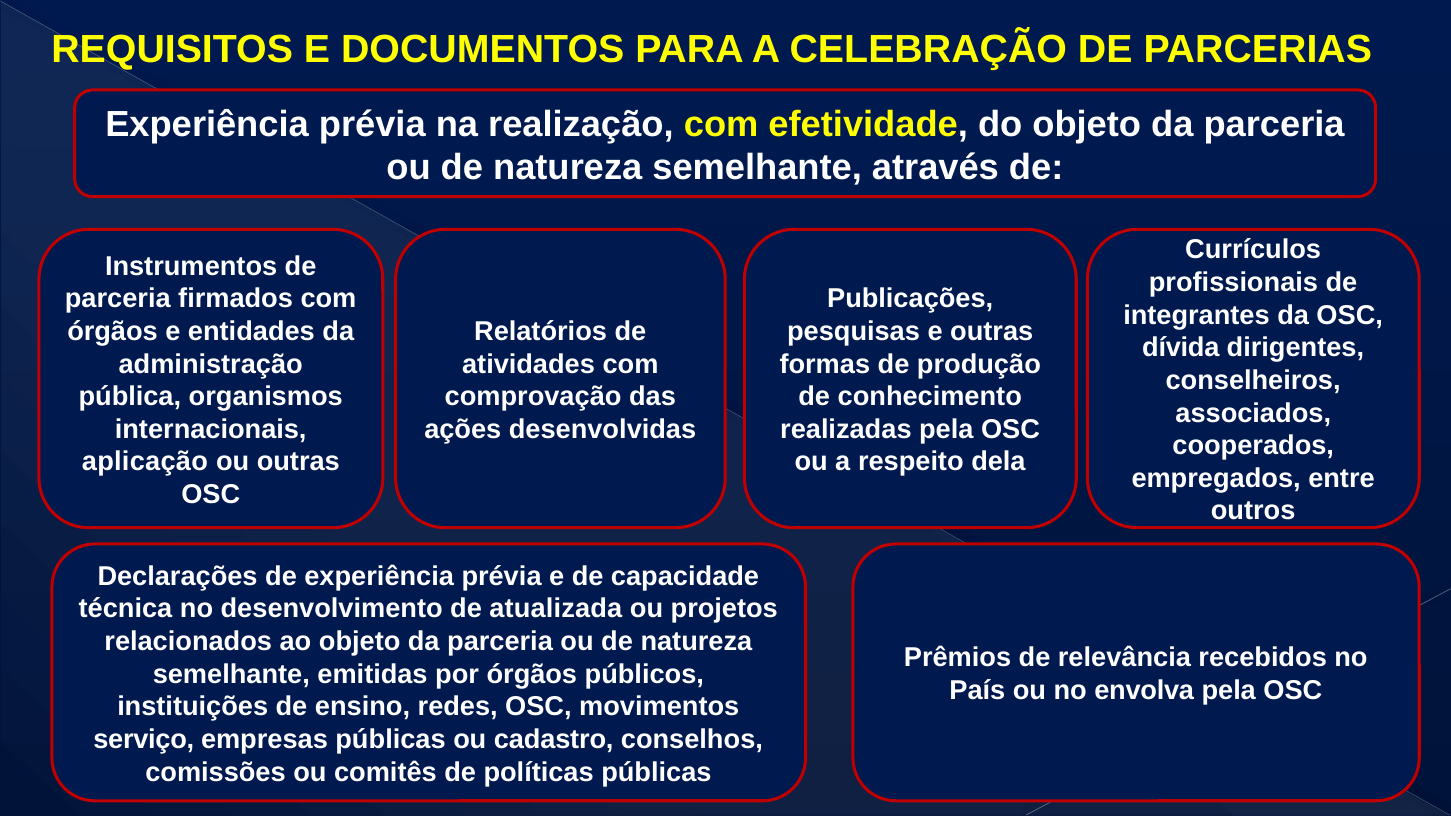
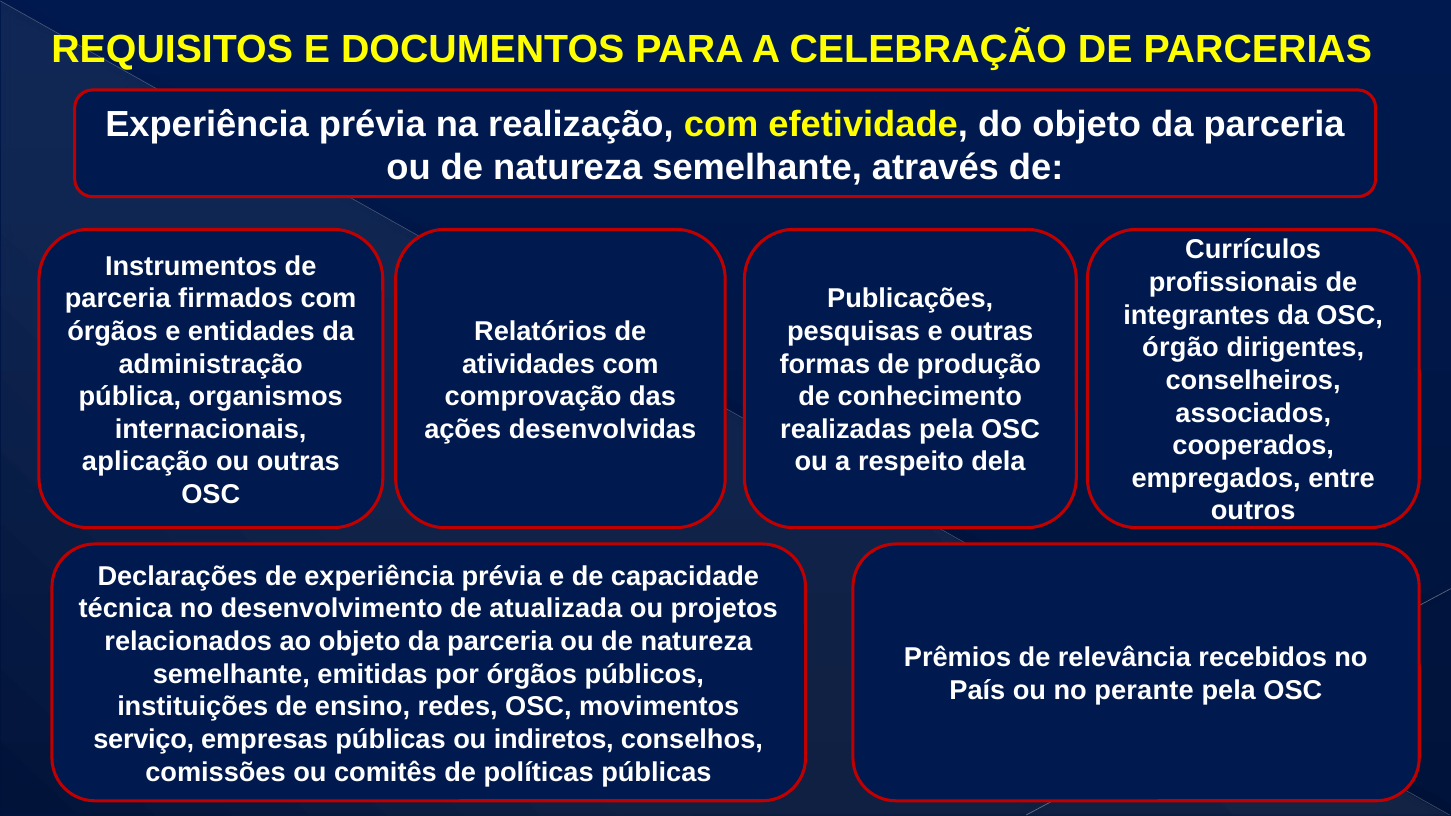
dívida: dívida -> órgão (1181, 348)
envolva: envolva -> perante (1144, 691)
cadastro: cadastro -> indiretos (554, 740)
